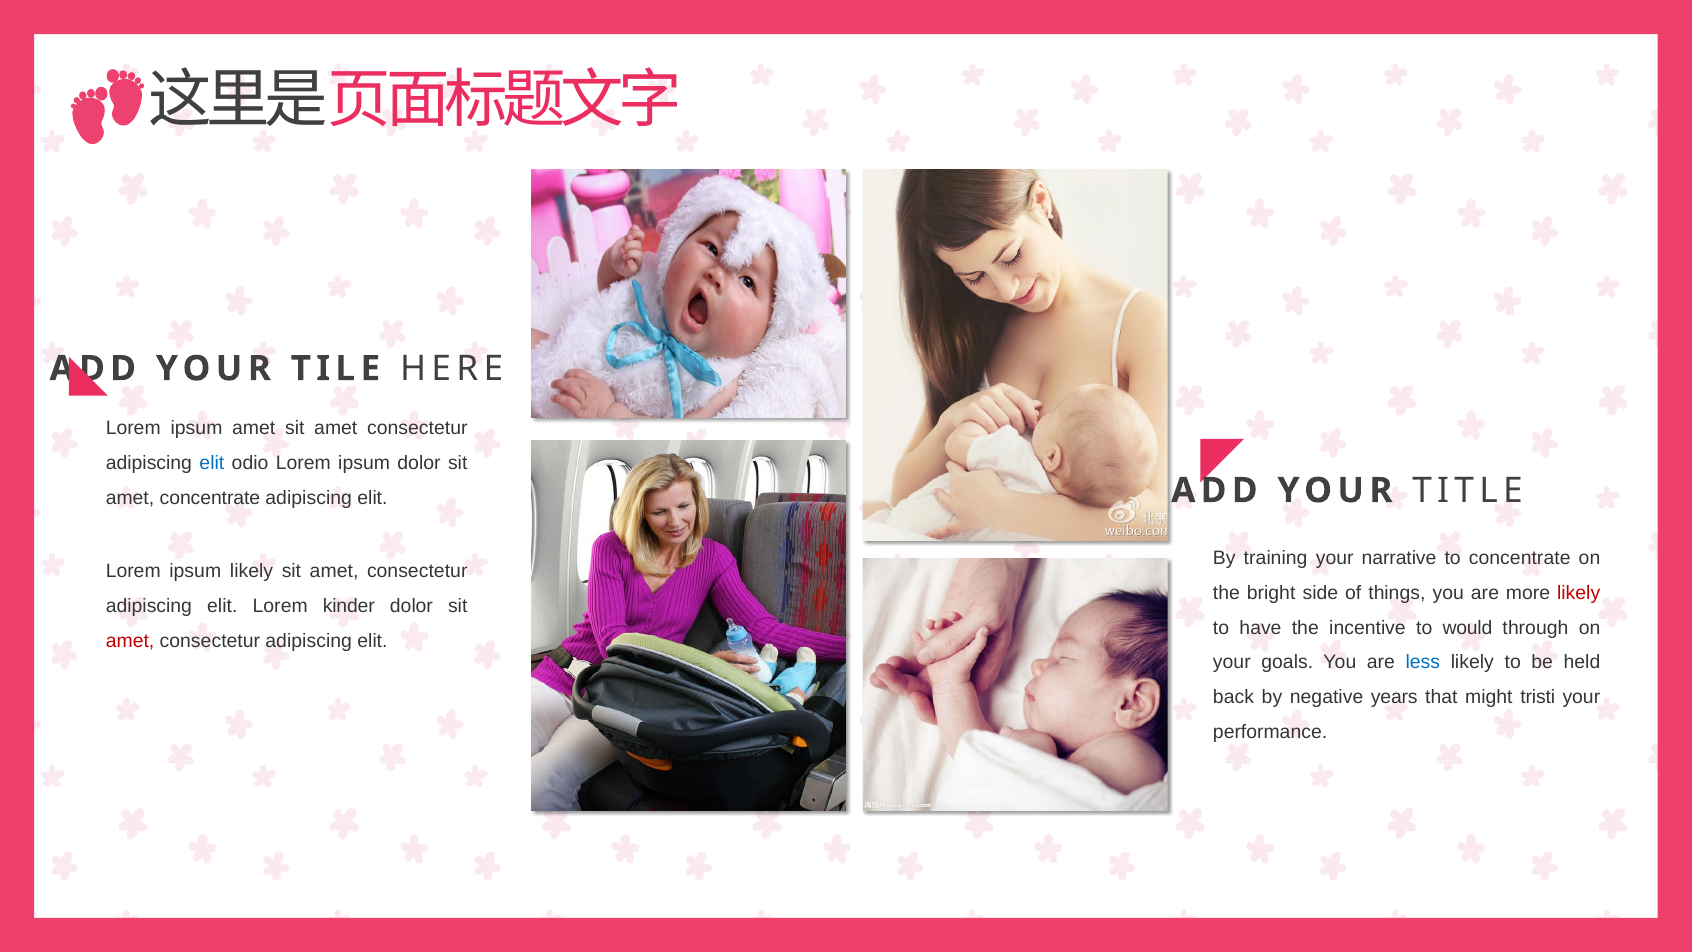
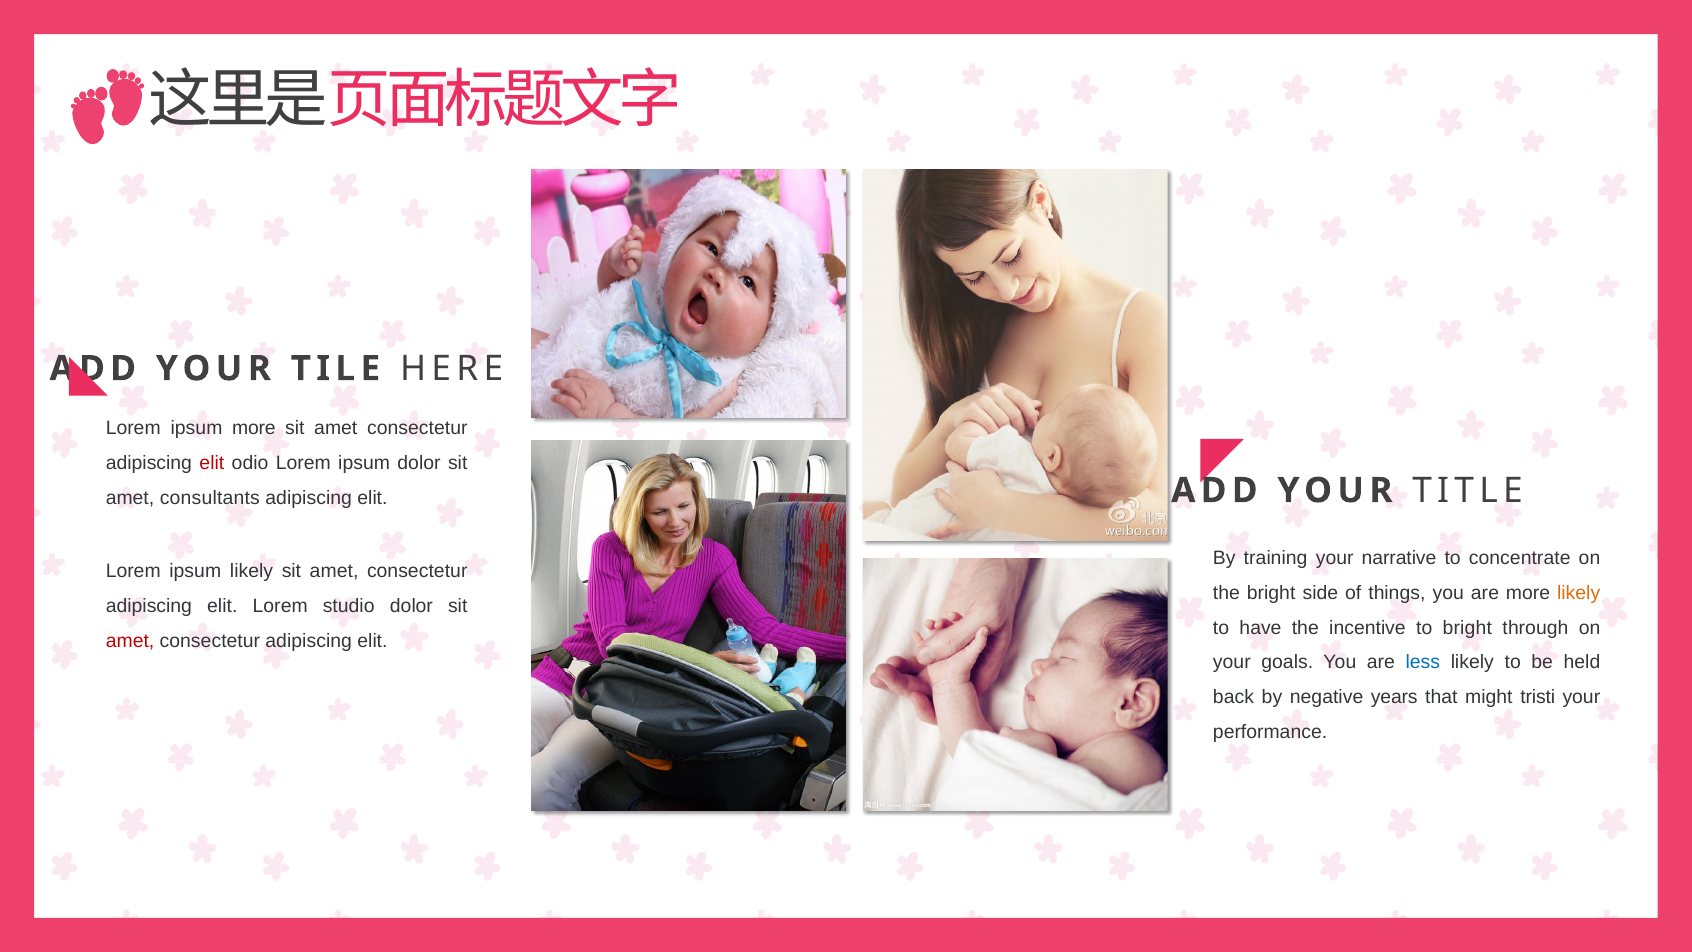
ipsum amet: amet -> more (254, 428)
elit colour: blue -> red (212, 463)
amet concentrate: concentrate -> consultants (210, 498)
likely colour: red -> orange (1579, 593)
kinder: kinder -> studio (349, 606)
to would: would -> bright (1467, 627)
